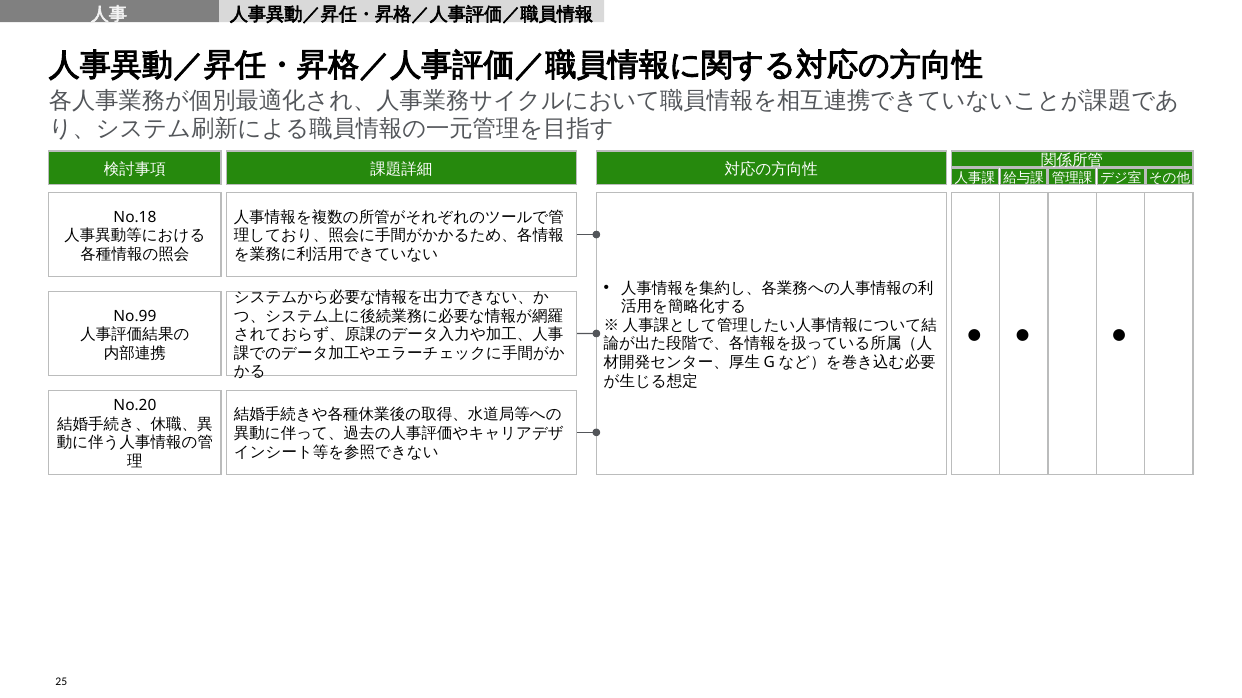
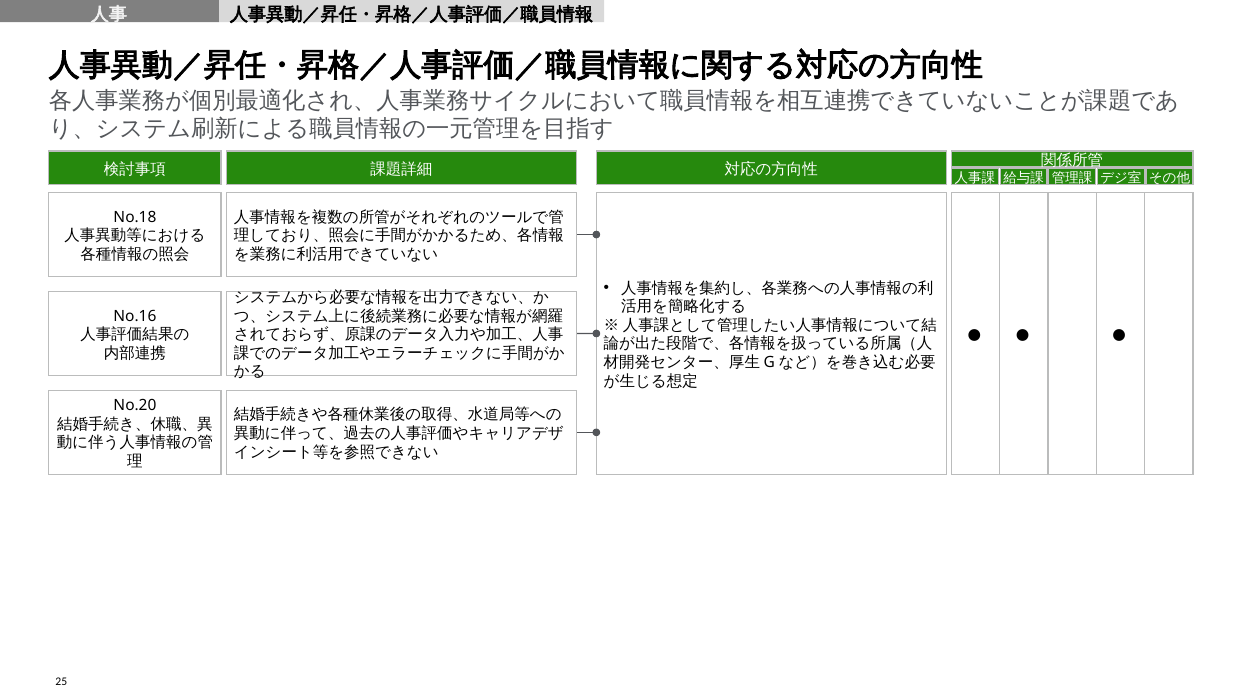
No.99: No.99 -> No.16 (135, 316)
